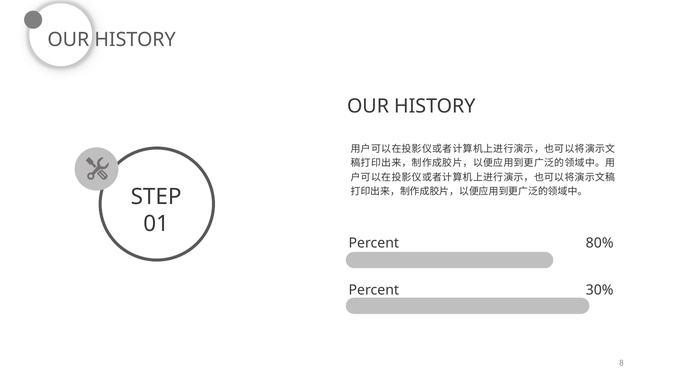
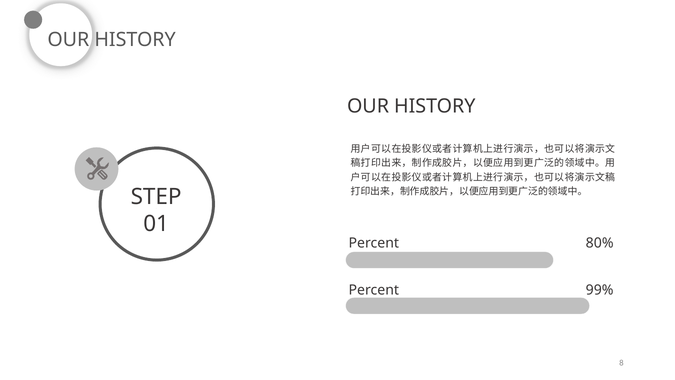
30%: 30% -> 99% (600, 290)
